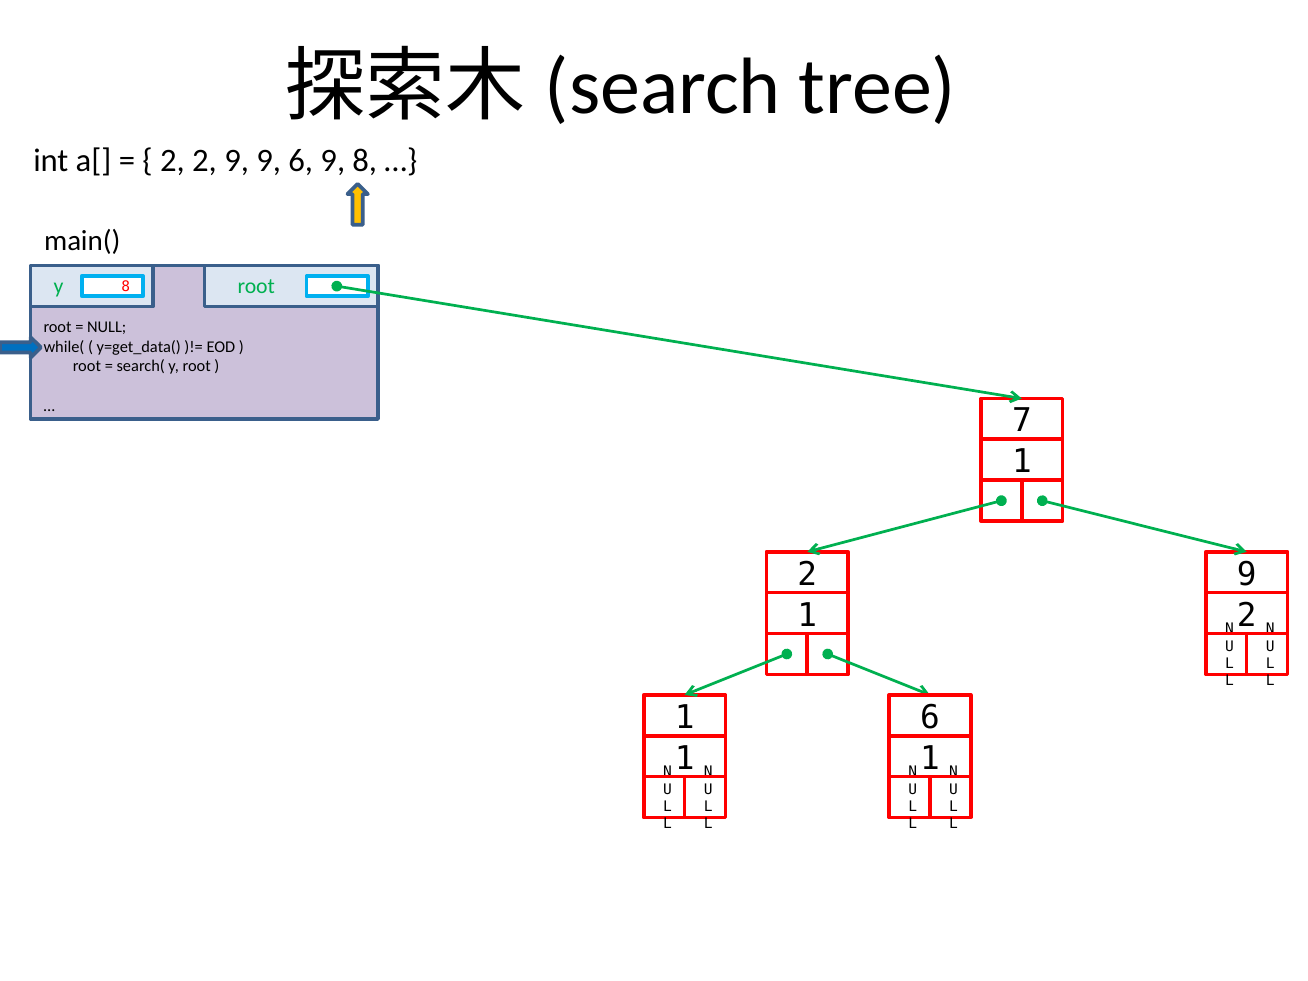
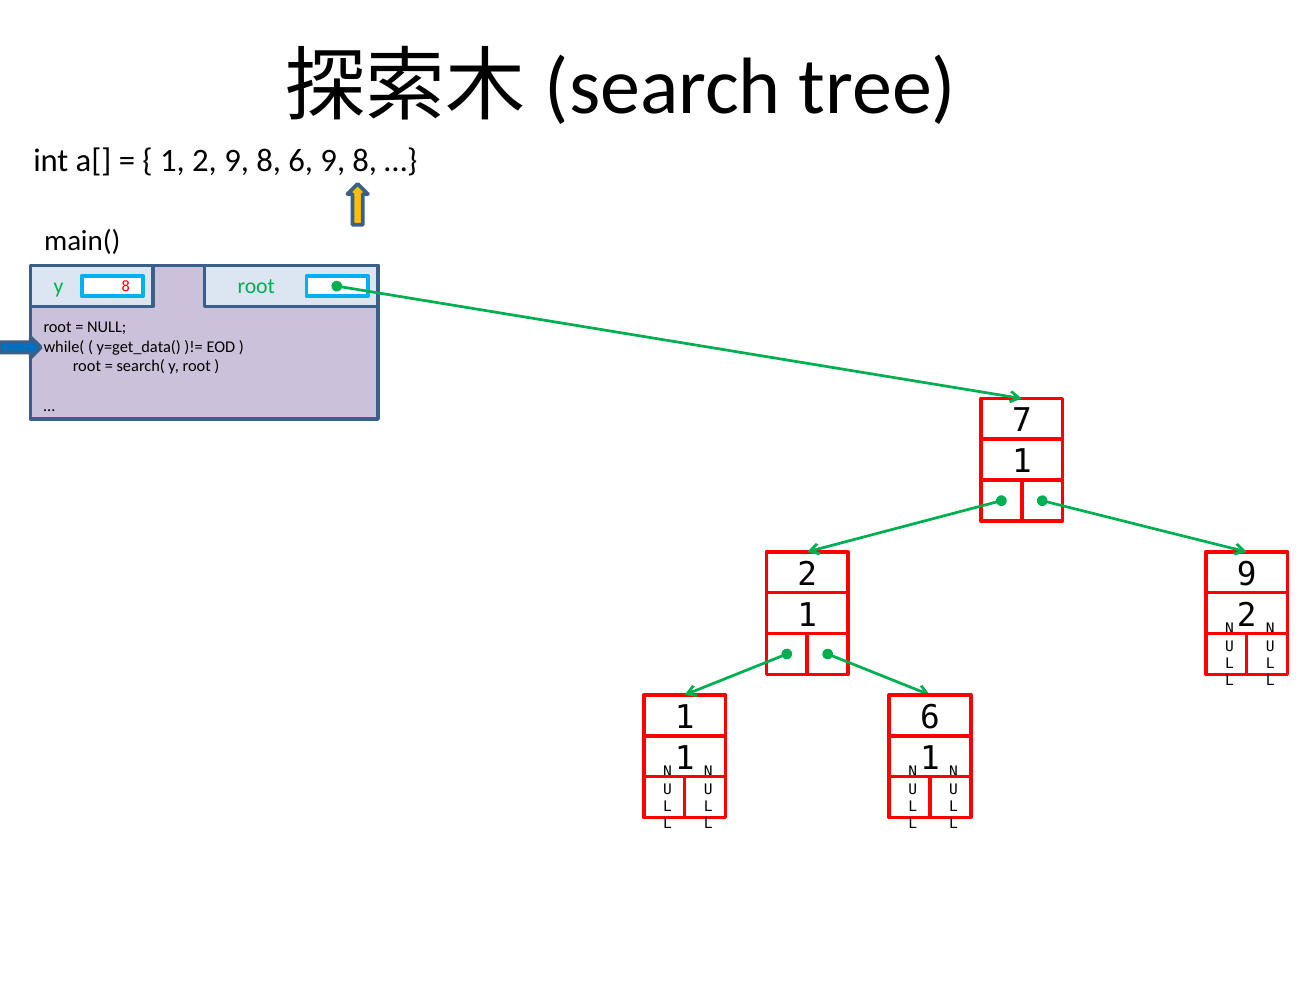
2: 2 -> 1 (172, 161)
2 9 9: 9 -> 8 (269, 161)
